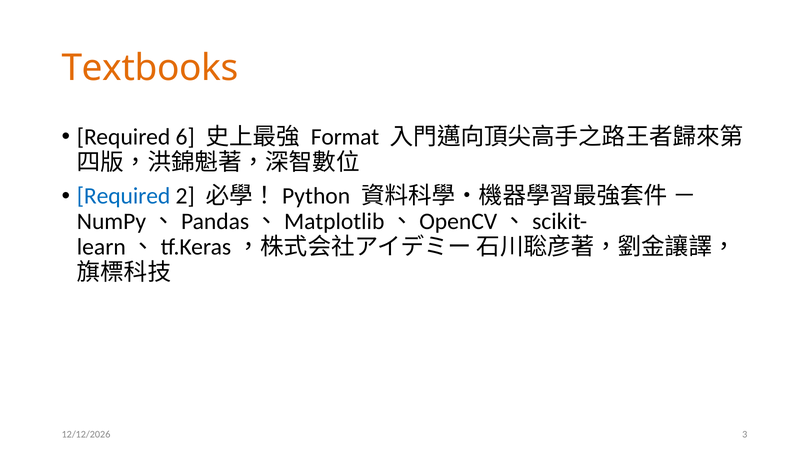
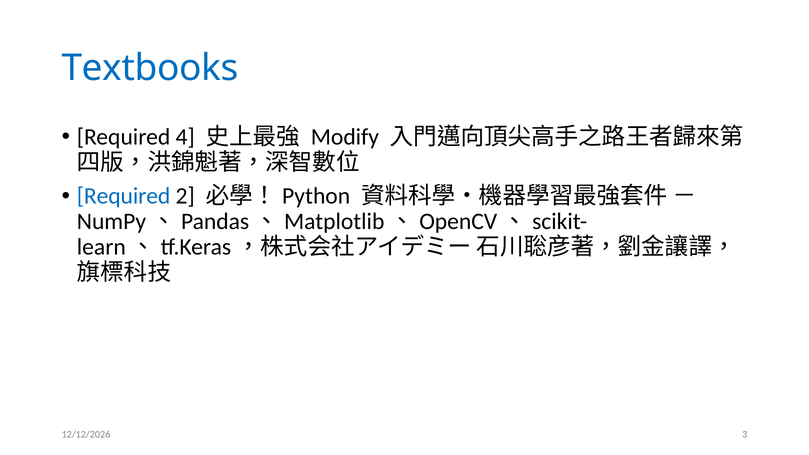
Textbooks colour: orange -> blue (150, 68)
6: 6 -> 4 (185, 137)
Format: Format -> Modify (345, 137)
